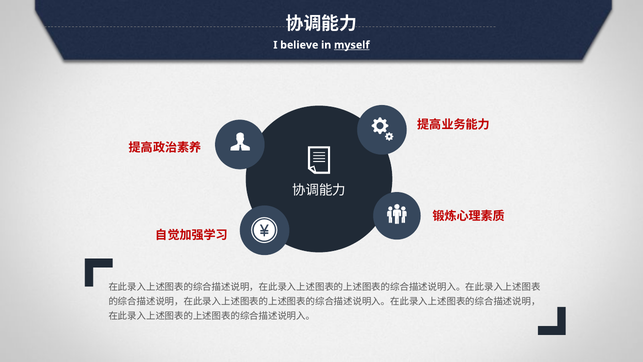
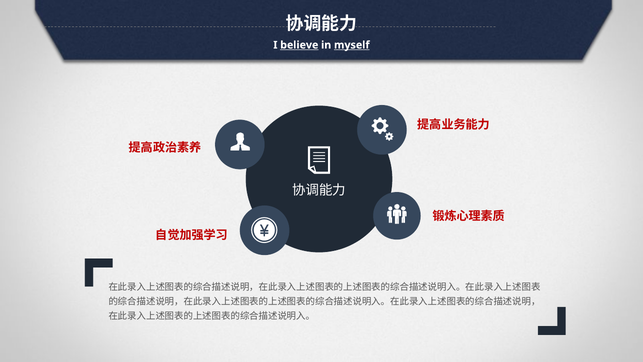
believe underline: none -> present (299, 45)
